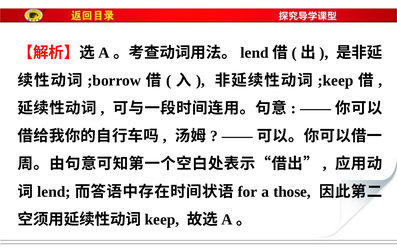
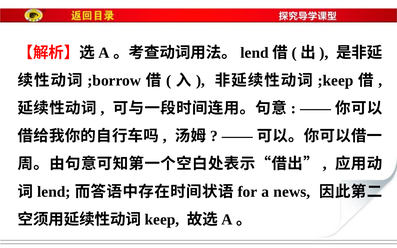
those: those -> news (292, 192)
